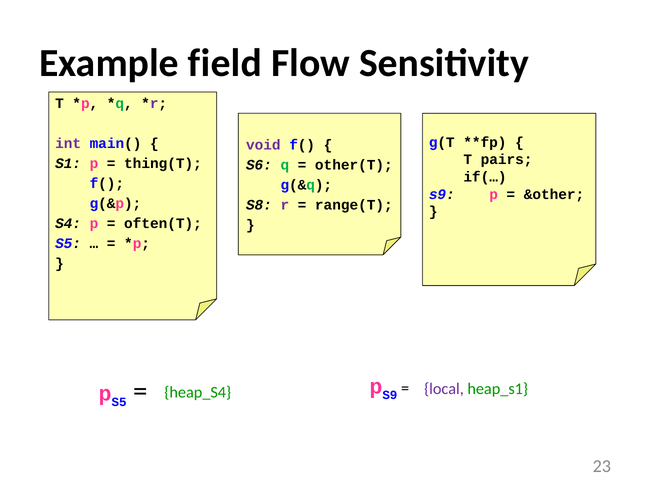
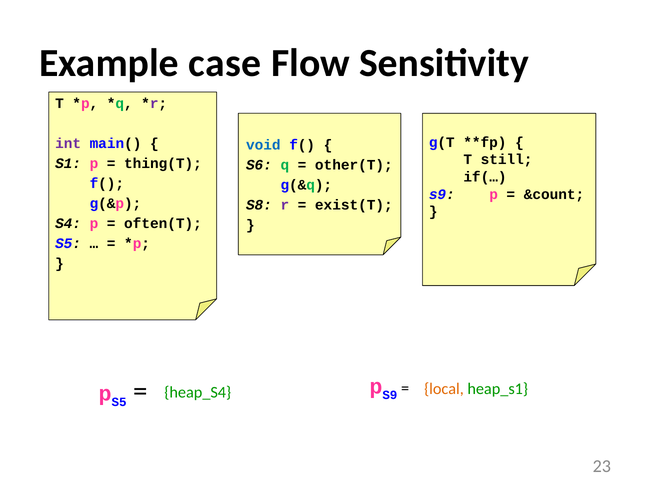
field: field -> case (225, 63)
void colour: purple -> blue (263, 145)
pairs: pairs -> still (507, 159)
&other: &other -> &count (554, 194)
range(T: range(T -> exist(T (354, 205)
local colour: purple -> orange (444, 388)
